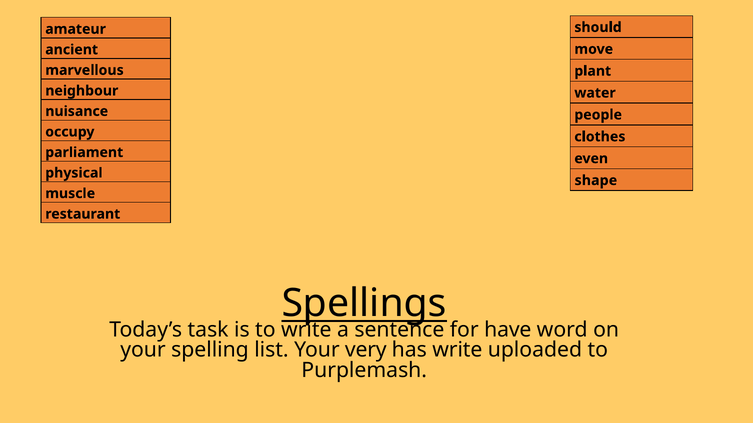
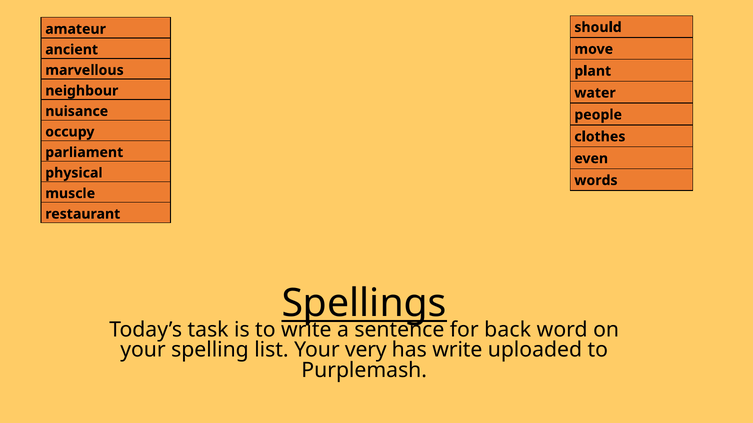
shape: shape -> words (596, 181)
have: have -> back (508, 330)
